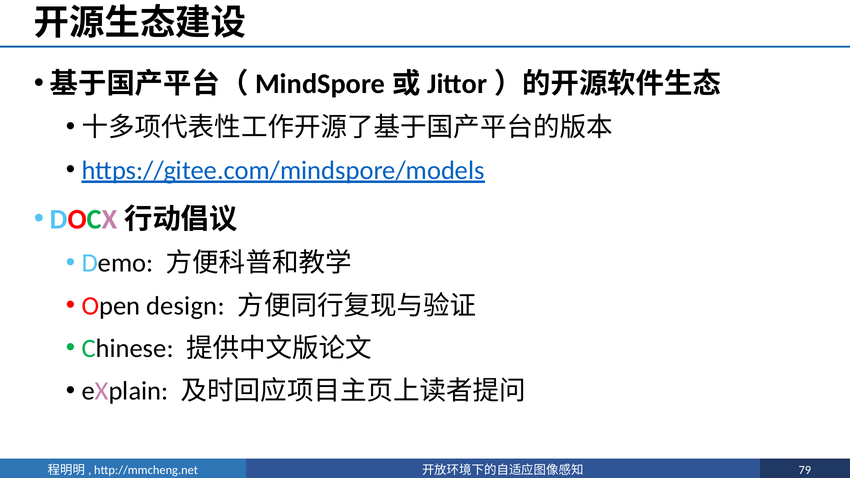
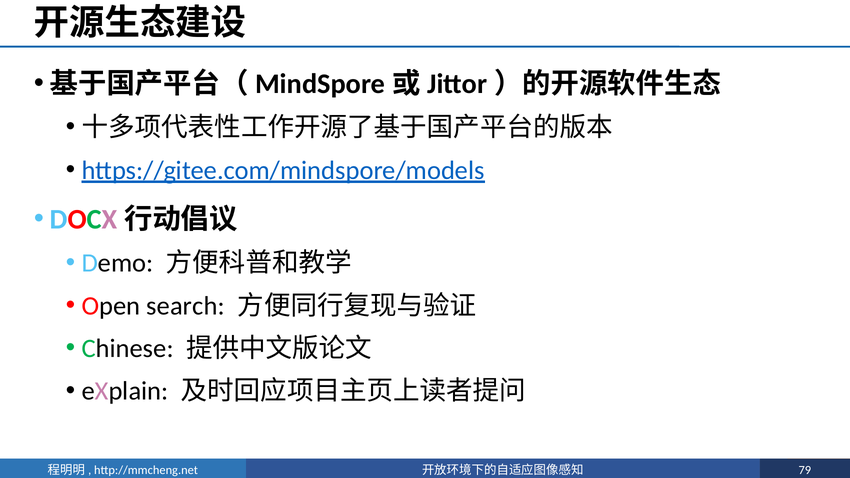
design: design -> search (186, 306)
